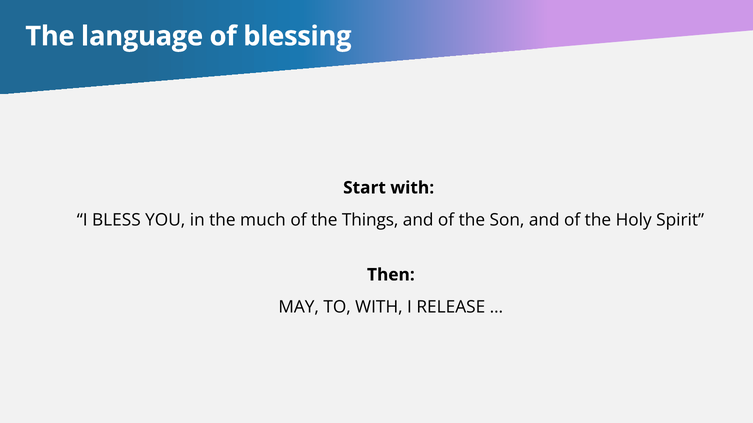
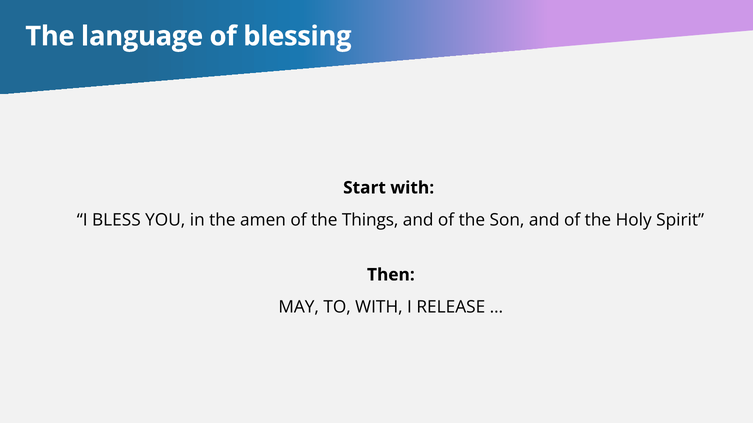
much: much -> amen (263, 220)
